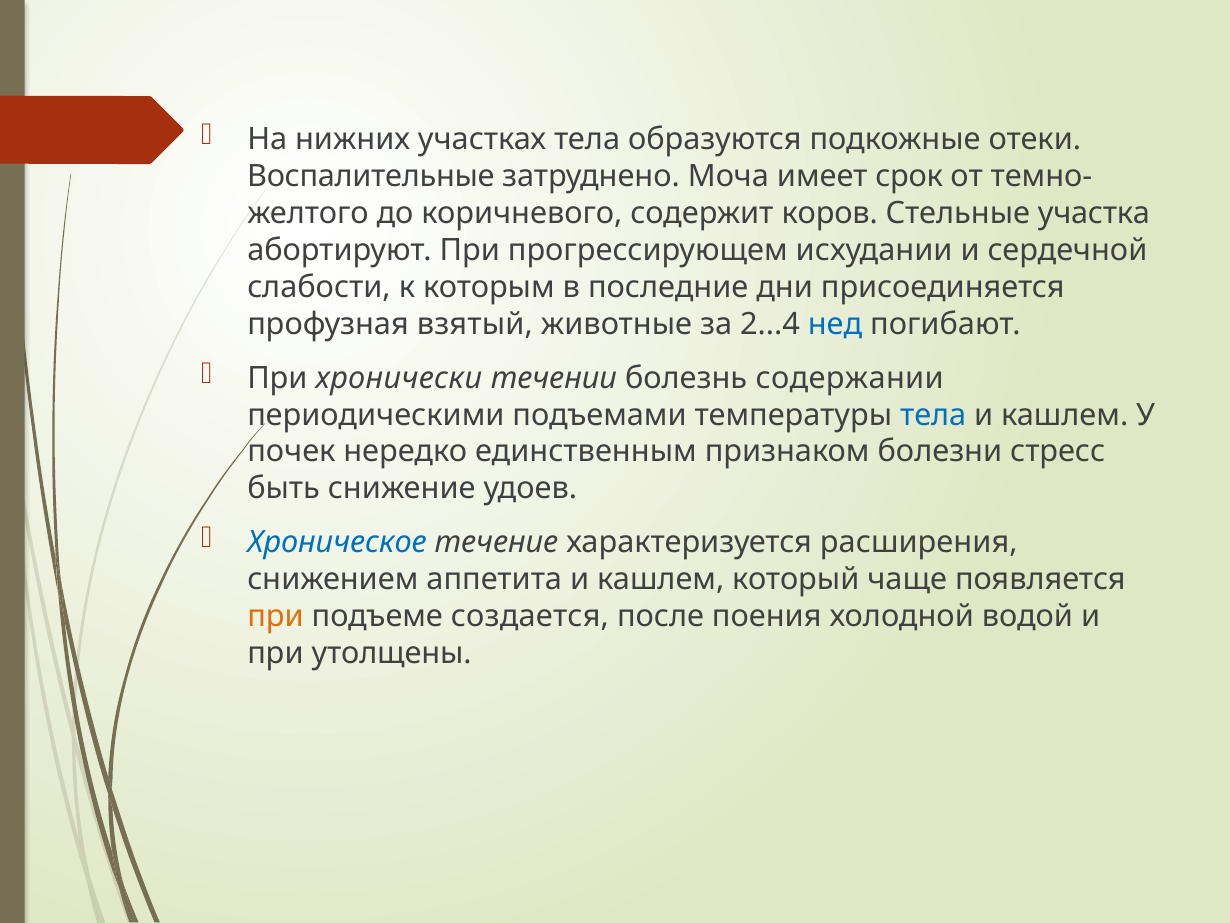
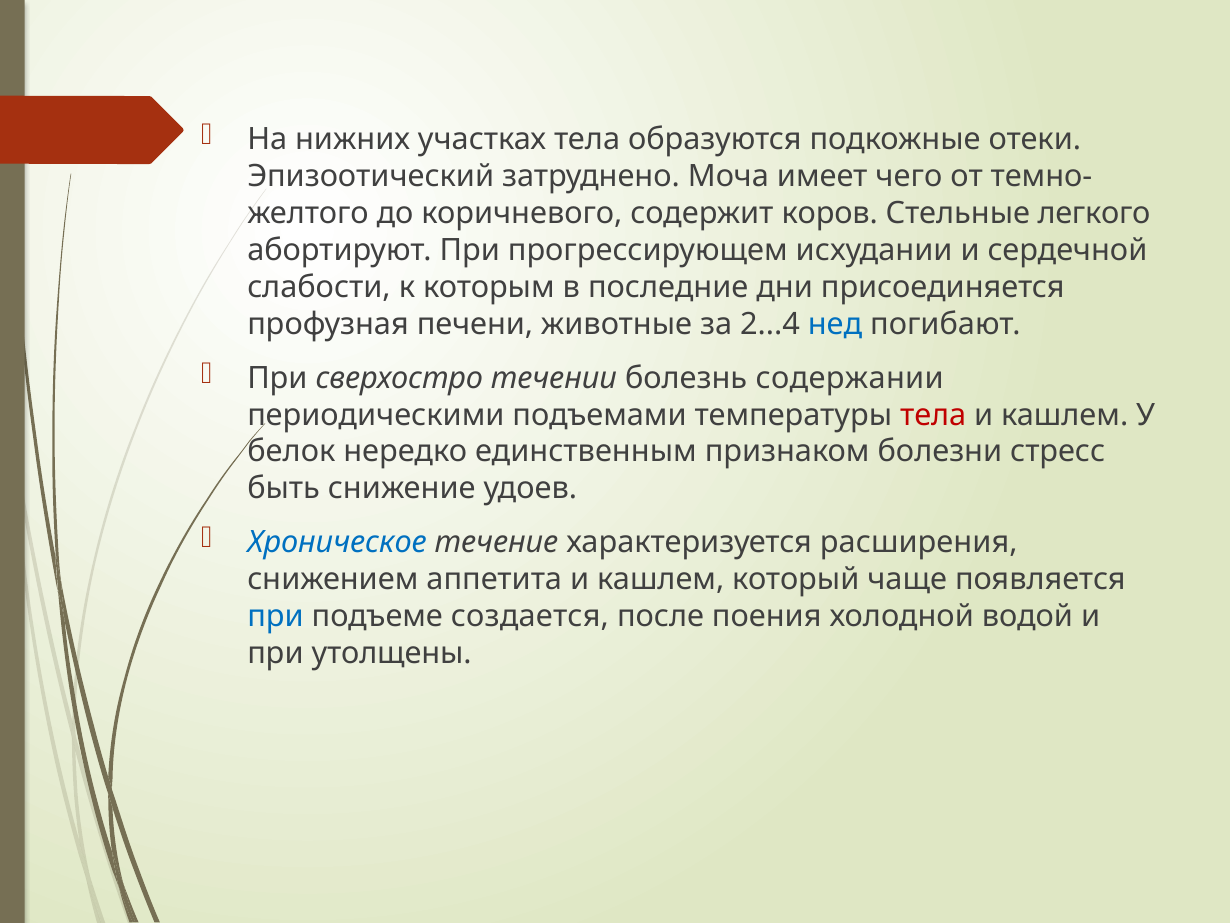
Воспалительные: Воспалительные -> Эпизоотический (371, 176)
срок: срок -> чего (909, 176)
участка: участка -> легкого (1094, 213)
взятый: взятый -> печени (475, 324)
хронически: хронически -> сверхостро (399, 378)
тела colour: blue -> red (933, 415)
почек: почек -> белок (291, 452)
при colour: orange -> blue (275, 616)
